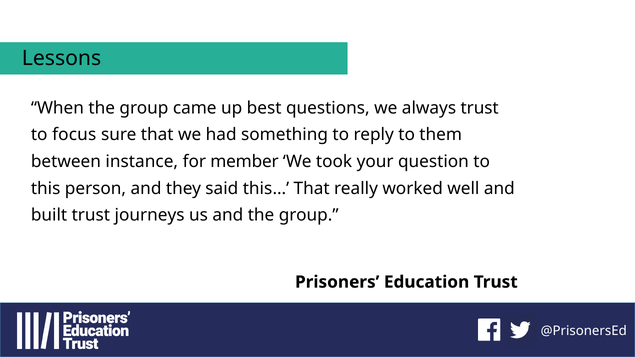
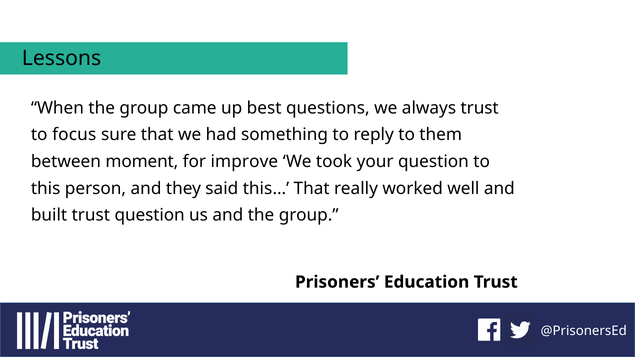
instance: instance -> moment (142, 162)
member: member -> improve (244, 162)
trust journeys: journeys -> question (150, 215)
